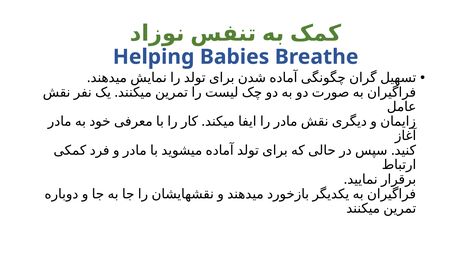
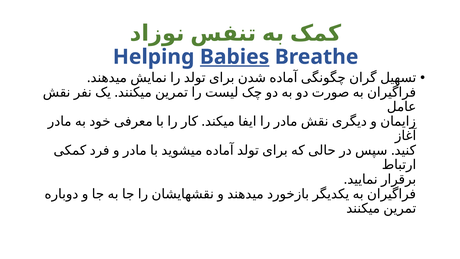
Babies underline: none -> present (235, 57)
